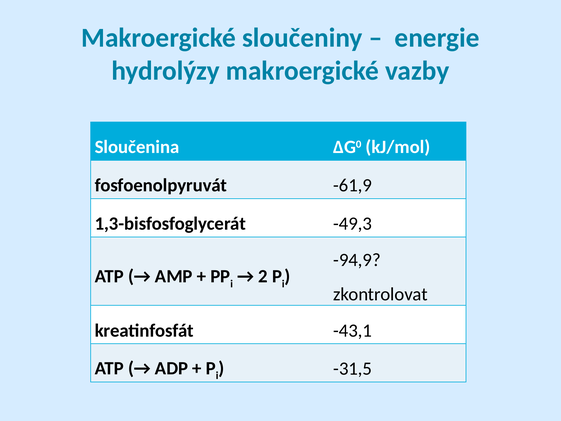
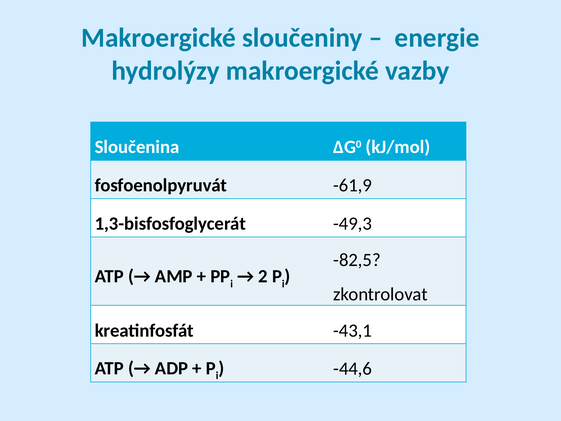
-94,9: -94,9 -> -82,5 (357, 260)
-31,5: -31,5 -> -44,6 (353, 369)
